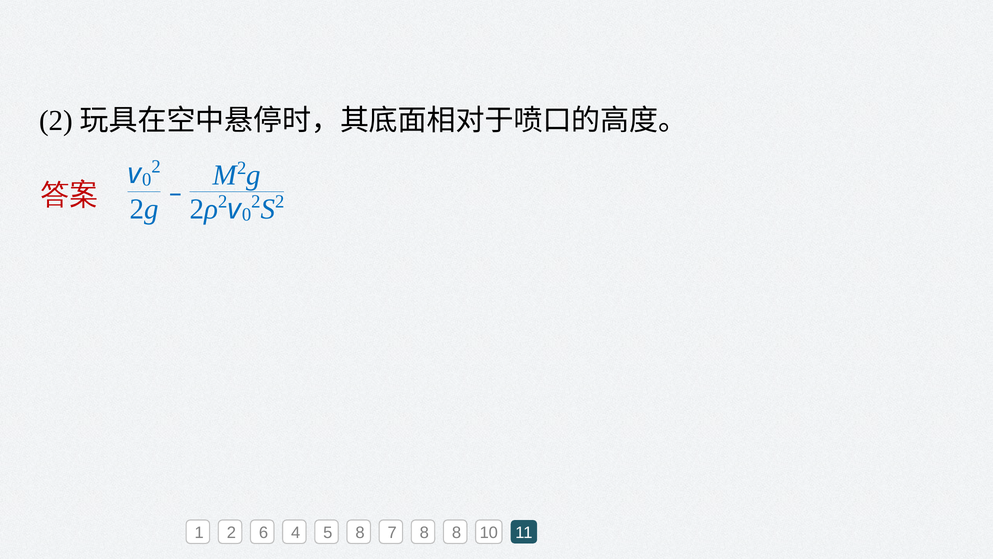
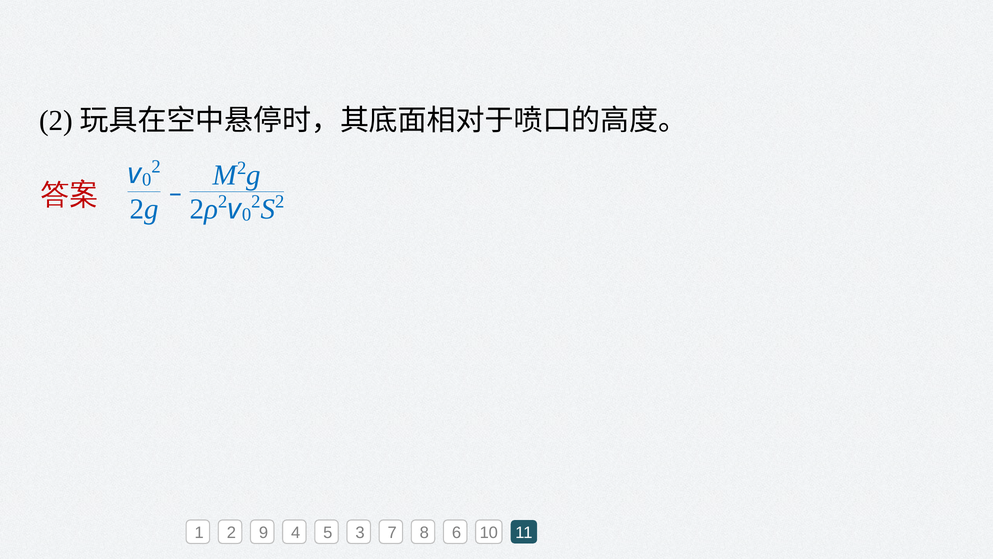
6: 6 -> 9 (264, 533)
5 8: 8 -> 3 (360, 533)
8 8: 8 -> 6 (456, 533)
